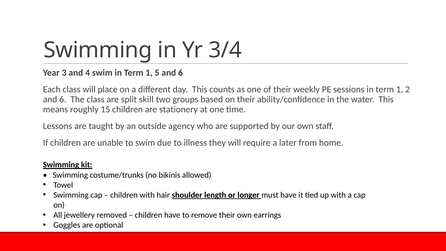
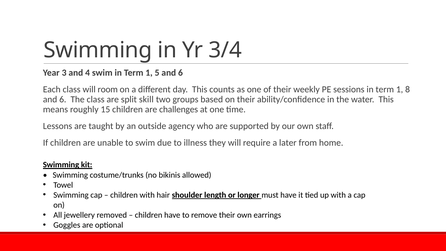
place: place -> room (108, 89)
2: 2 -> 8 (408, 89)
stationery: stationery -> challenges (179, 109)
